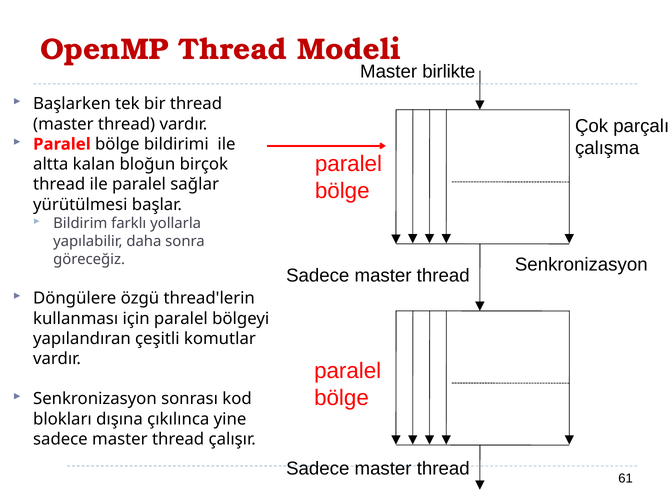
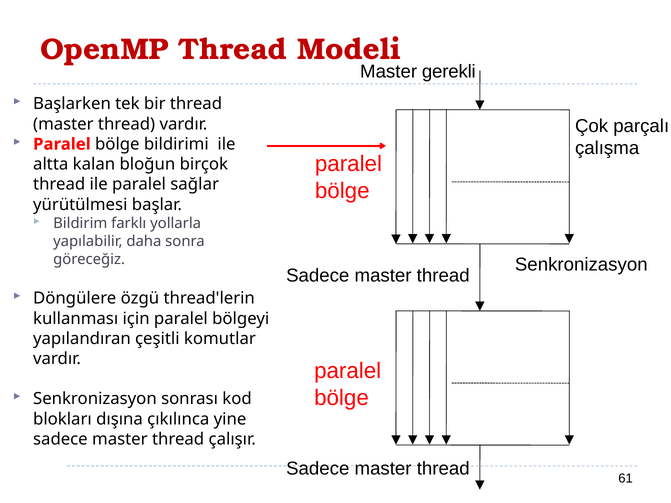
birlikte: birlikte -> gerekli (449, 72)
